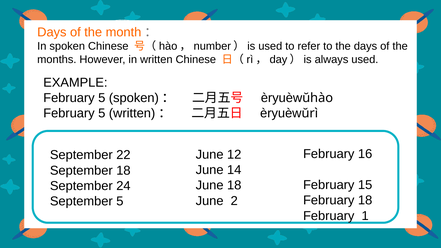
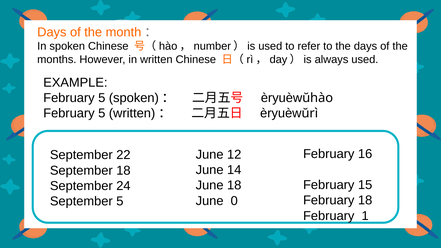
2: 2 -> 0 (234, 201)
